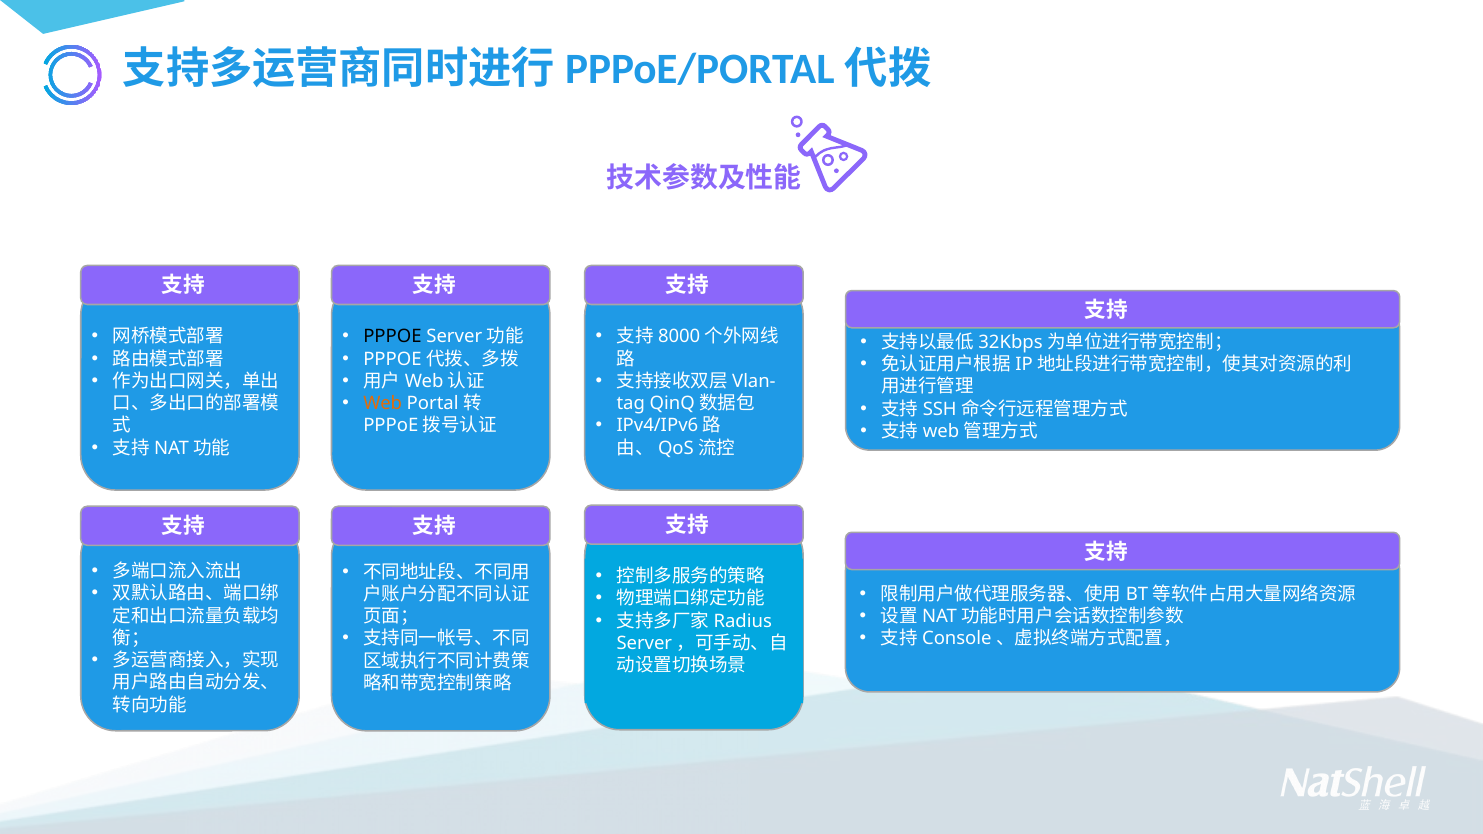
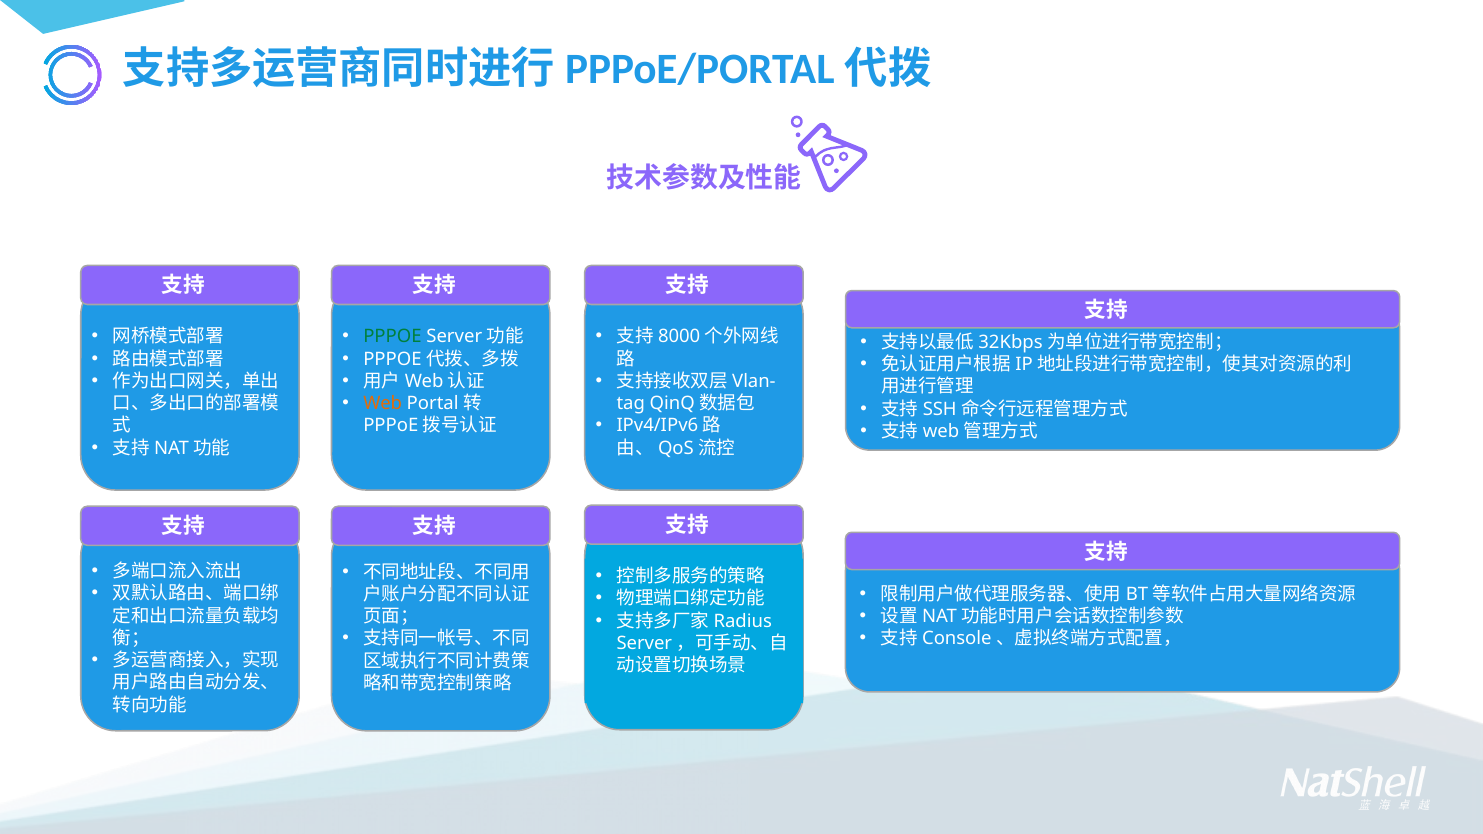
PPPOE colour: black -> green (392, 337)
